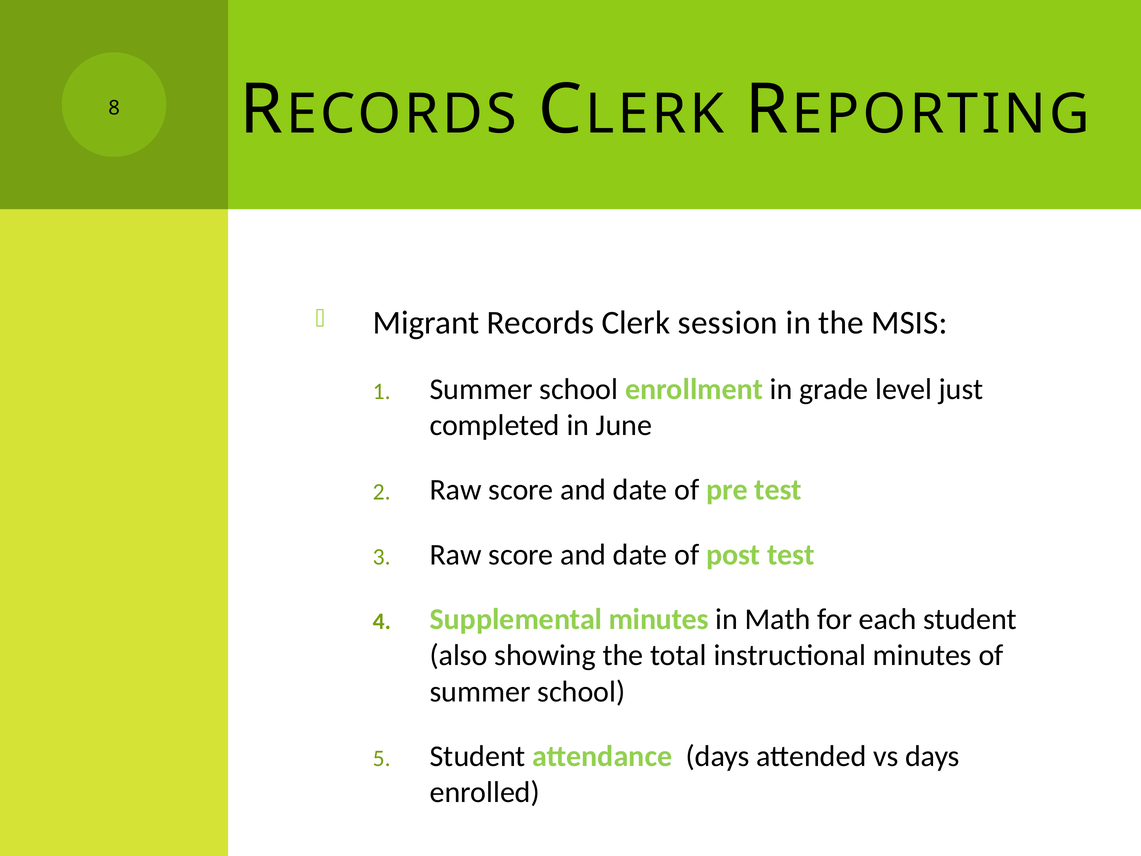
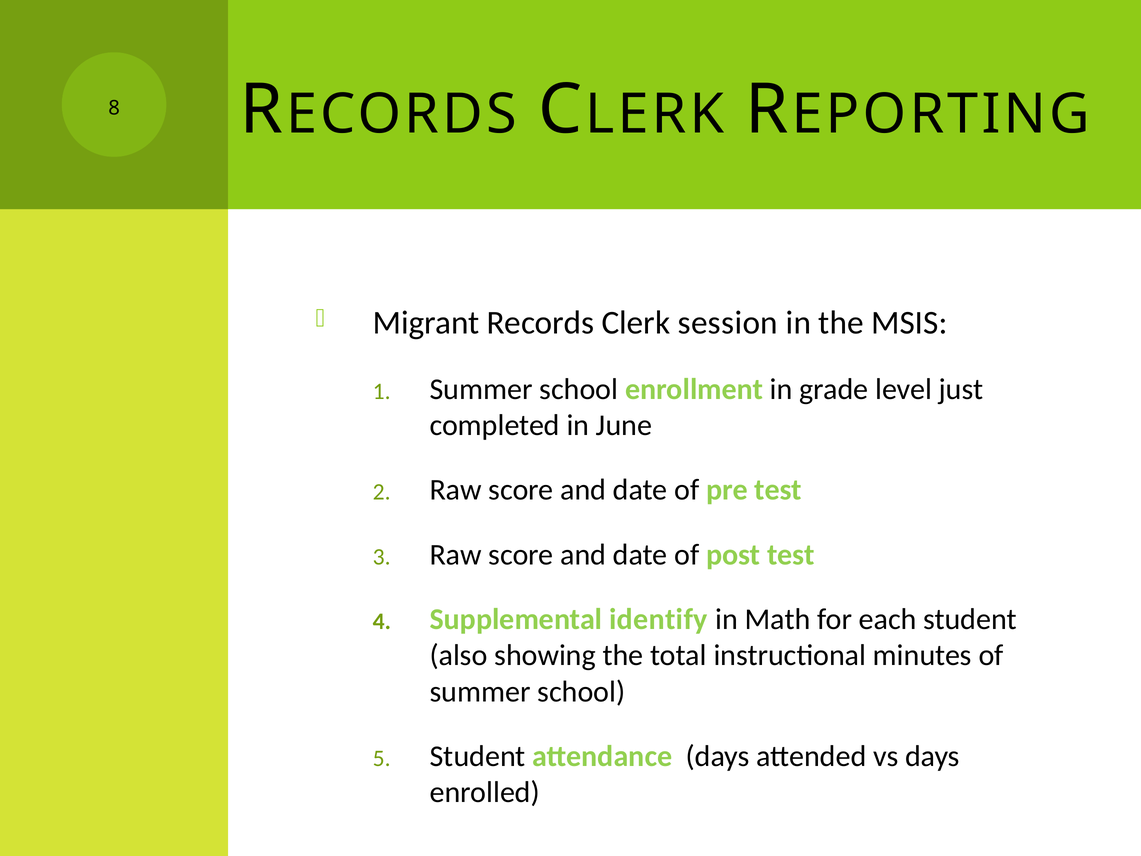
Supplemental minutes: minutes -> identify (658, 619)
